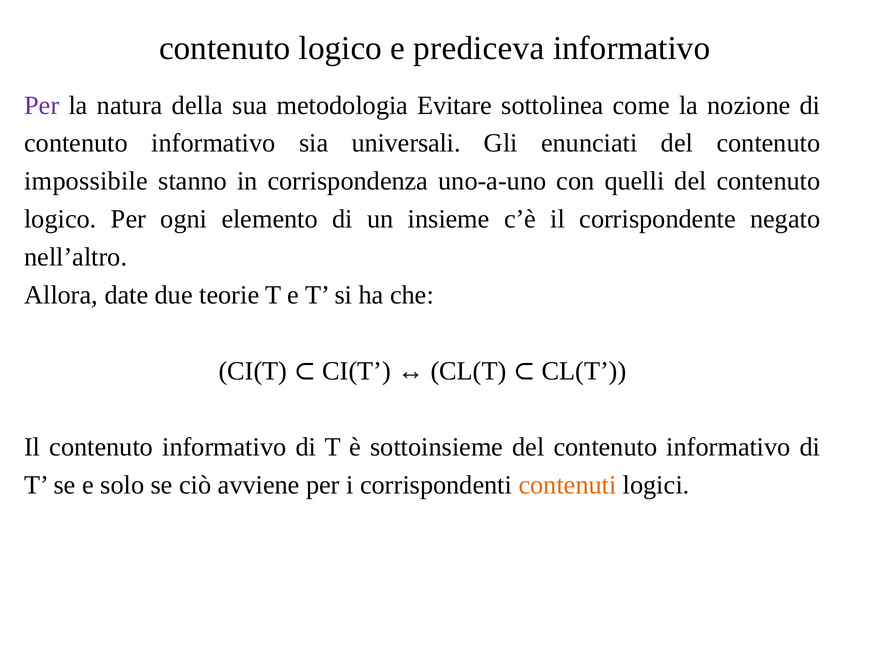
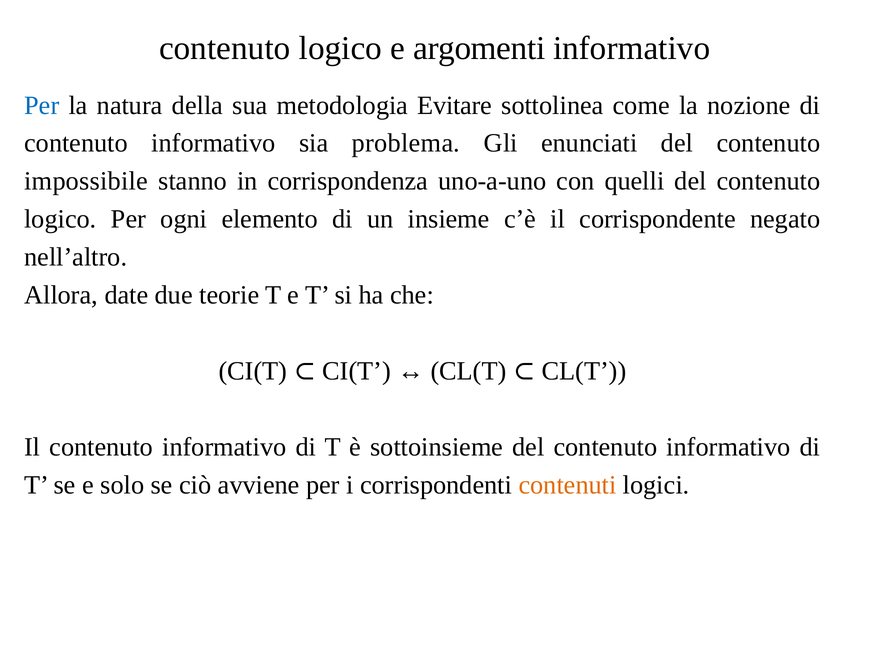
prediceva: prediceva -> argomenti (479, 48)
Per colour: purple -> blue (42, 105)
universali: universali -> problema (406, 143)
